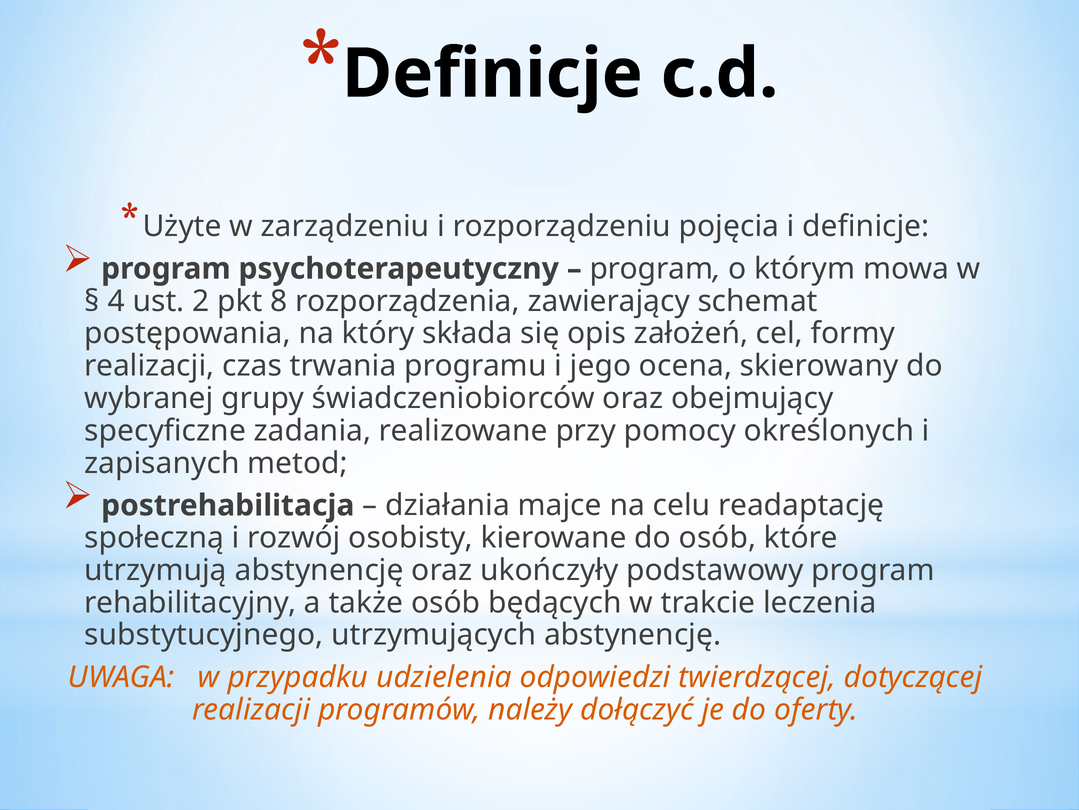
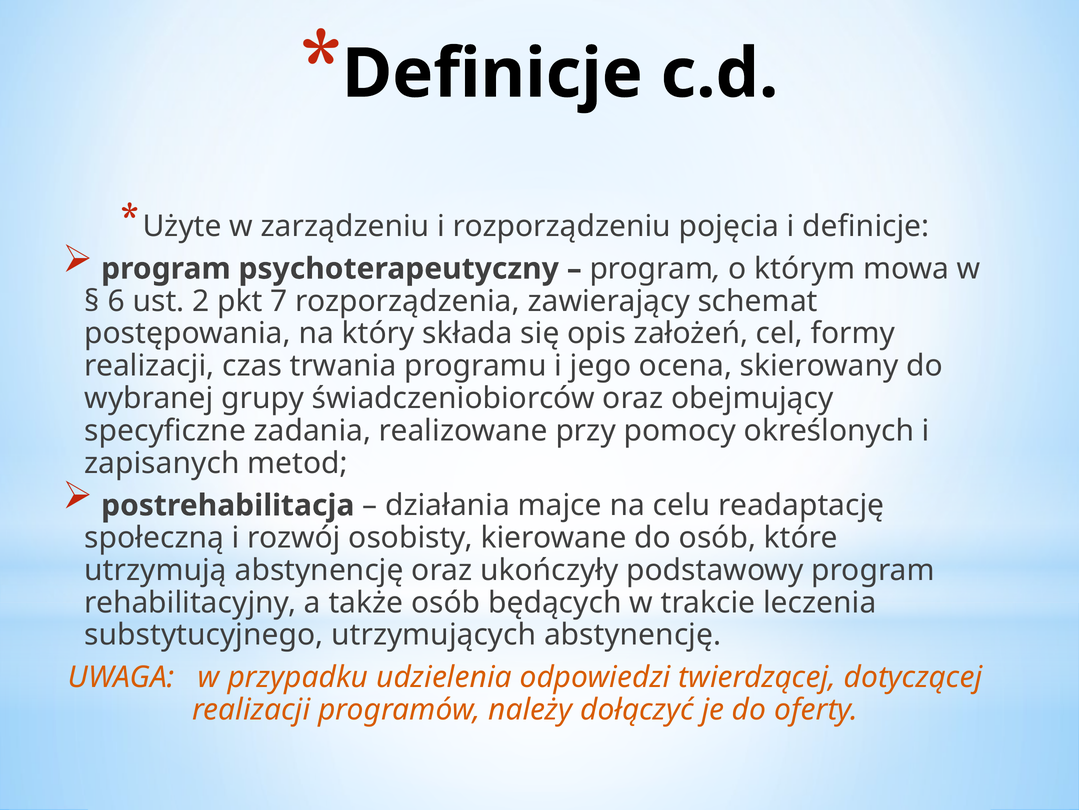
4: 4 -> 6 (116, 301)
8: 8 -> 7 (279, 301)
